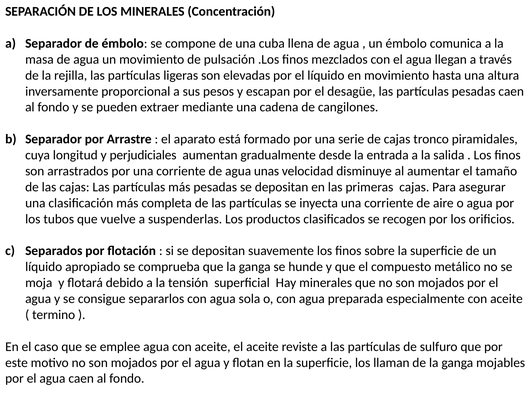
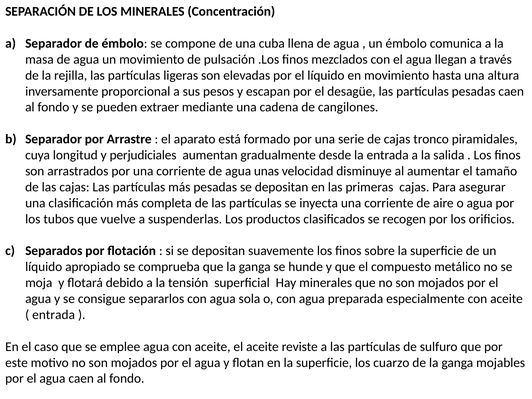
termino: termino -> entrada (54, 315)
llaman: llaman -> cuarzo (391, 363)
